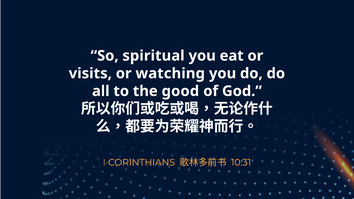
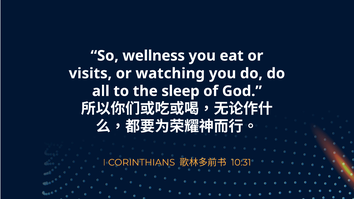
spiritual: spiritual -> wellness (154, 56)
good: good -> sleep (181, 91)
